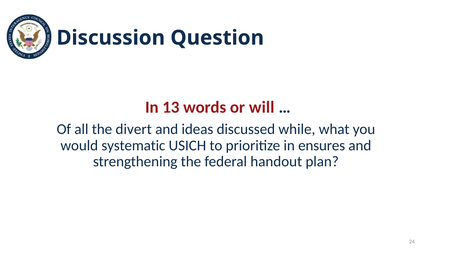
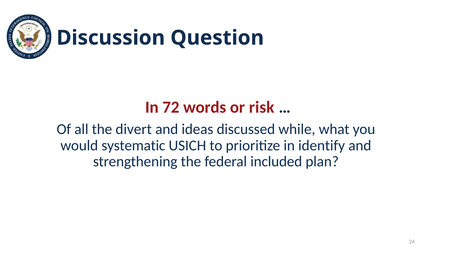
13: 13 -> 72 (171, 107)
will: will -> risk (262, 107)
ensures: ensures -> identify (322, 145)
handout: handout -> included (276, 161)
